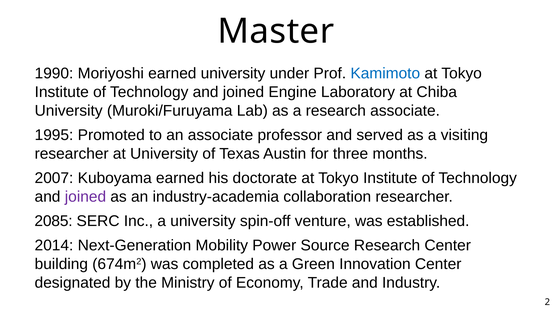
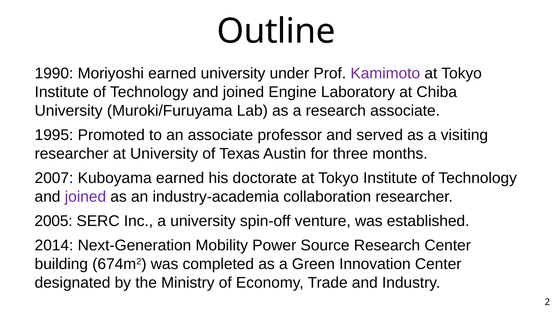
Master: Master -> Outline (276, 31)
Kamimoto colour: blue -> purple (385, 74)
2085: 2085 -> 2005 (54, 221)
